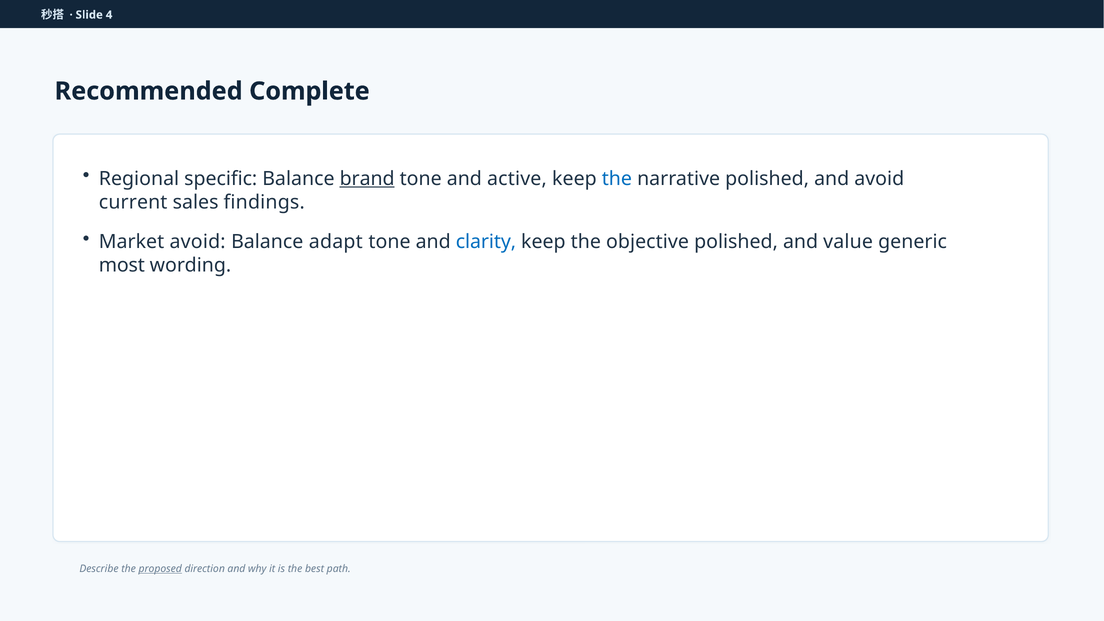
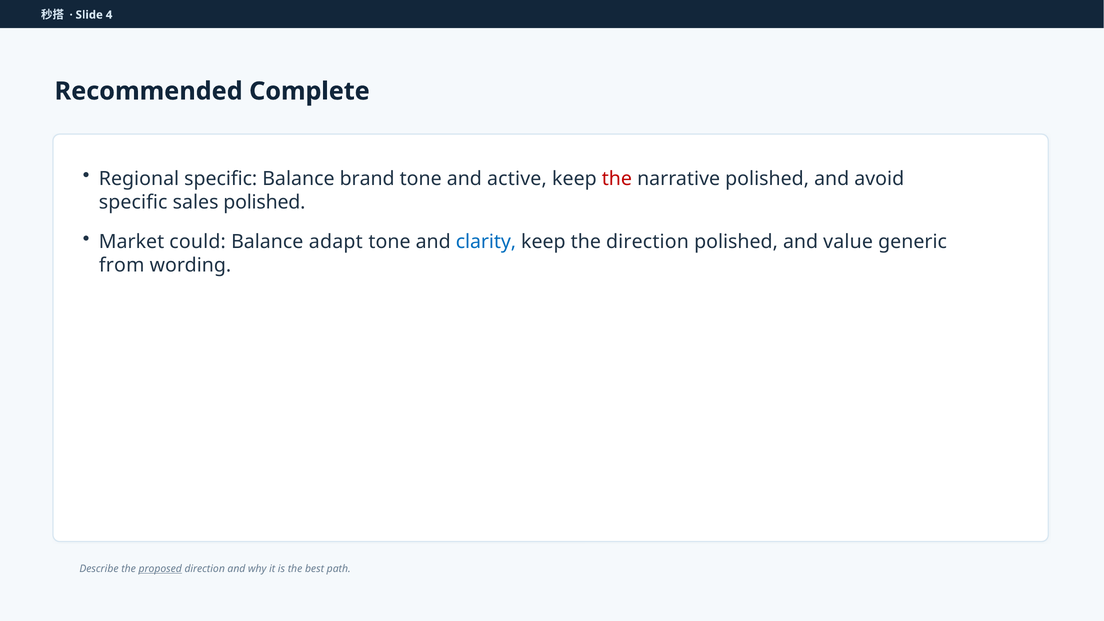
brand underline: present -> none (367, 179)
the colour: blue -> red (617, 179)
current: current -> specific (133, 202)
sales findings: findings -> polished (264, 202)
Market avoid: avoid -> could (198, 242)
the objective: objective -> direction (647, 242)
most: most -> from (122, 265)
